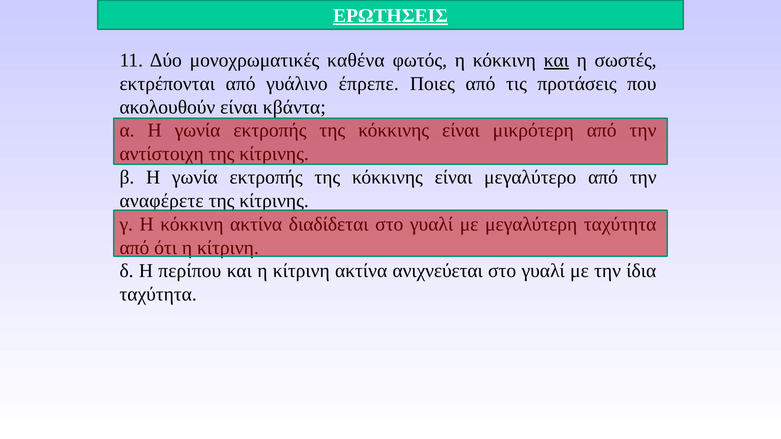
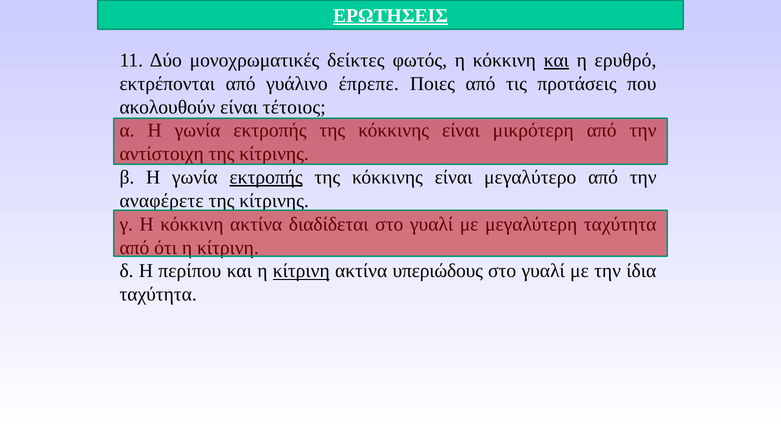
καθένα: καθένα -> δείκτες (356, 60)
σωστές: σωστές -> ερυθρό (626, 60)
κβάντα: κβάντα -> τέτοιος (294, 107)
εκτροπής underline: none -> present (266, 177)
κίτρινη underline: none -> present (301, 271)
ανιχνεύεται: ανιχνεύεται -> υπεριώδους (438, 271)
